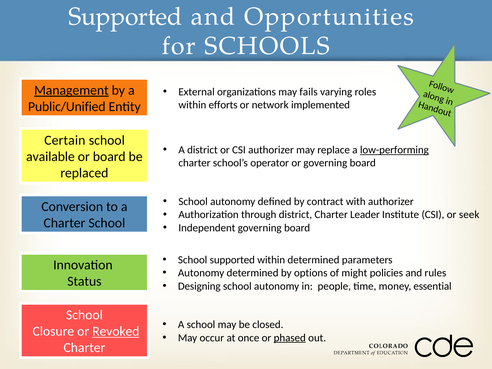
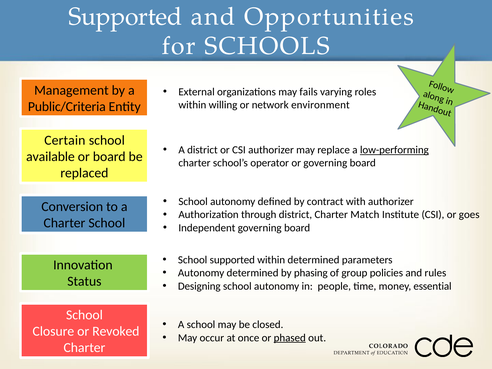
Management underline: present -> none (71, 90)
efforts: efforts -> willing (223, 105)
implemented: implemented -> environment (320, 105)
Public/Unified: Public/Unified -> Public/Criteria (67, 107)
Leader: Leader -> Match (365, 215)
seek: seek -> goes (469, 215)
options: options -> phasing (311, 273)
might: might -> group (354, 273)
Revoked underline: present -> none (116, 331)
